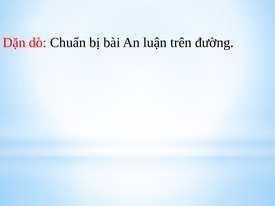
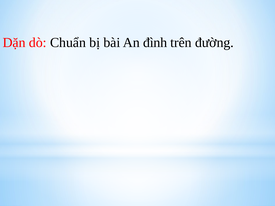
luận: luận -> đình (155, 43)
